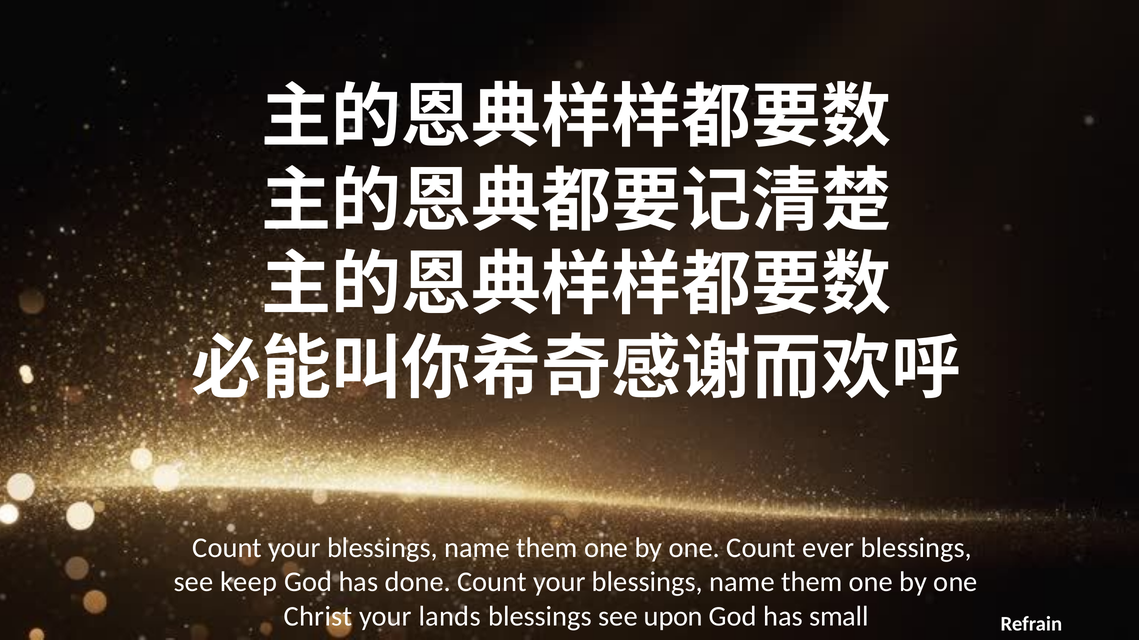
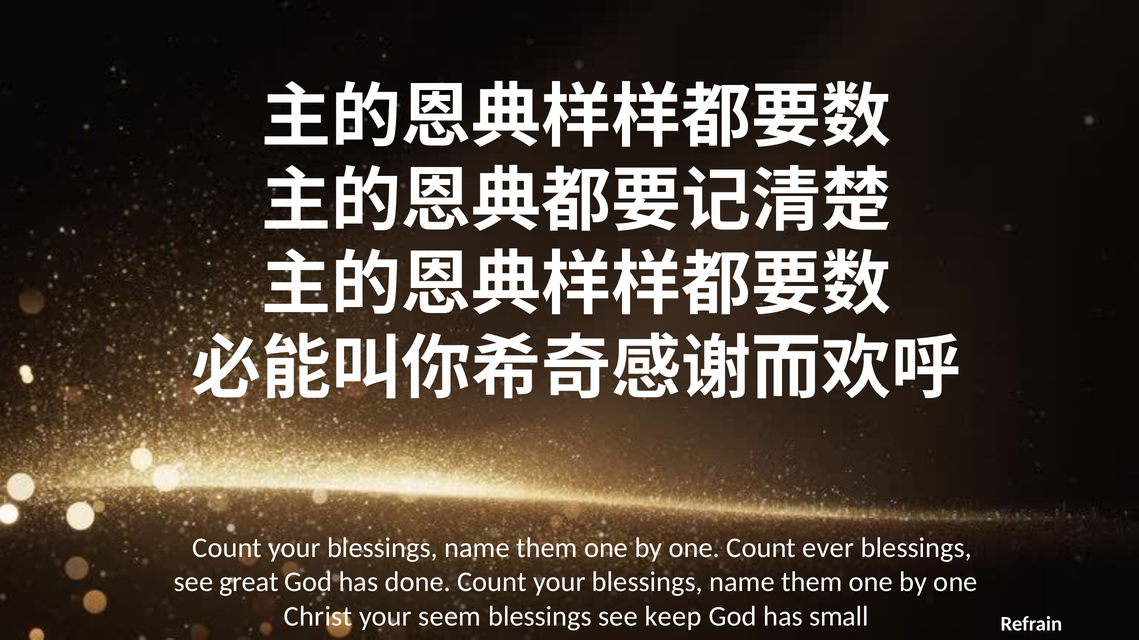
keep: keep -> great (249, 583)
lands: lands -> seem (450, 617)
upon: upon -> keep (673, 617)
